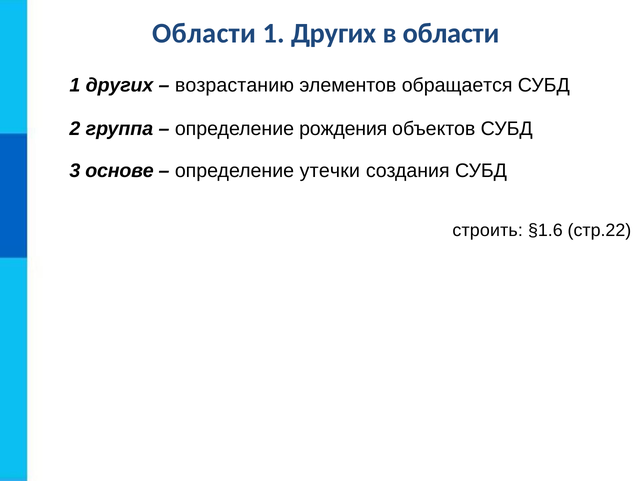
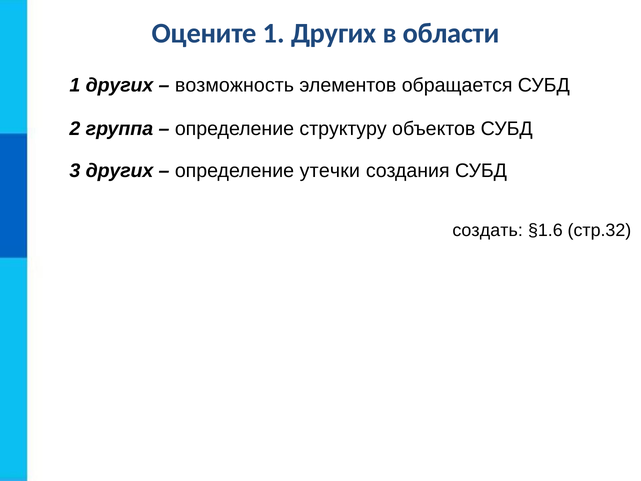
Области: Области -> Оцените (204, 33)
возрастанию: возрастанию -> возможность (234, 85)
рождения: рождения -> структуру (343, 129)
3 основе: основе -> других (119, 171)
строить: строить -> создать (488, 230)
стр.22: стр.22 -> стр.32 (599, 230)
